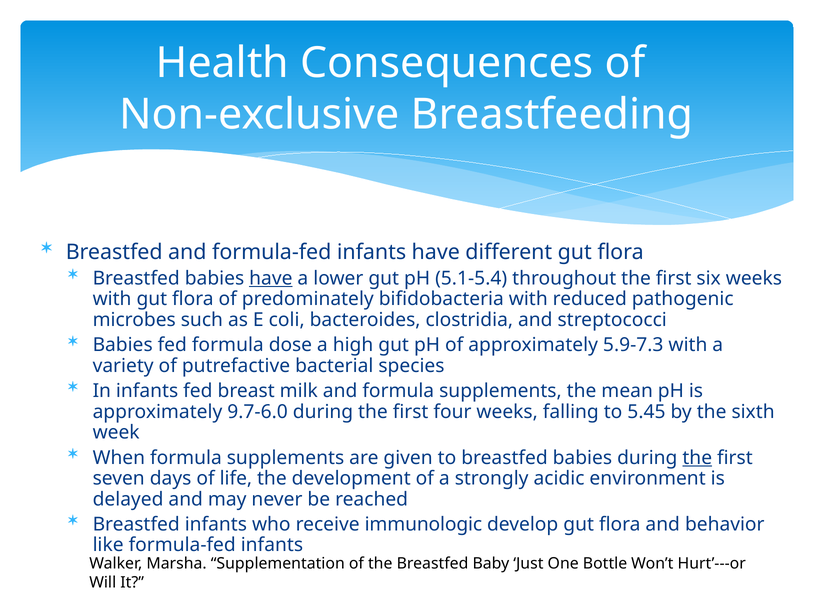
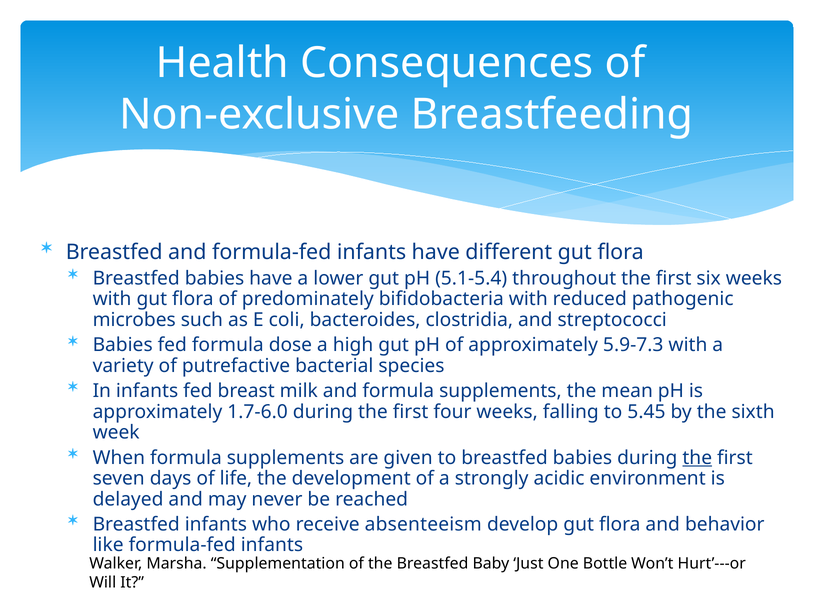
have underline: present -> none (271, 278)
9.7-6.0: 9.7-6.0 -> 1.7-6.0 (258, 412)
immunologic: immunologic -> absenteeism (423, 524)
